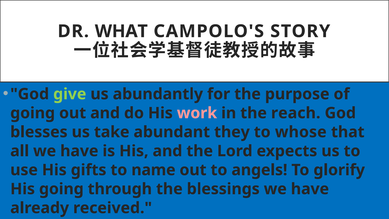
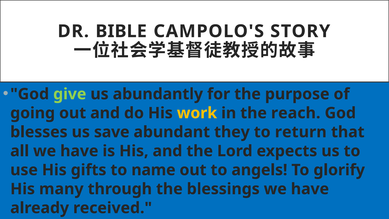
WHAT: WHAT -> BIBLE (121, 31)
work colour: pink -> yellow (197, 113)
take: take -> save (112, 132)
whose: whose -> return (301, 132)
His going: going -> many (61, 189)
